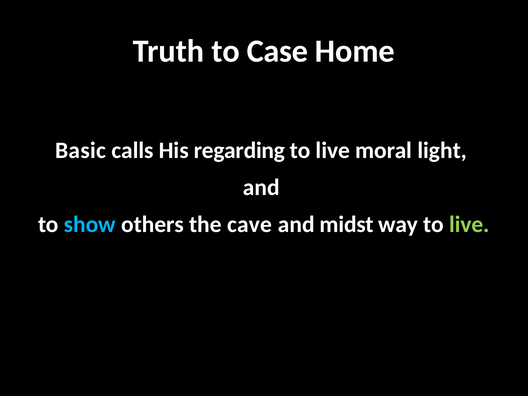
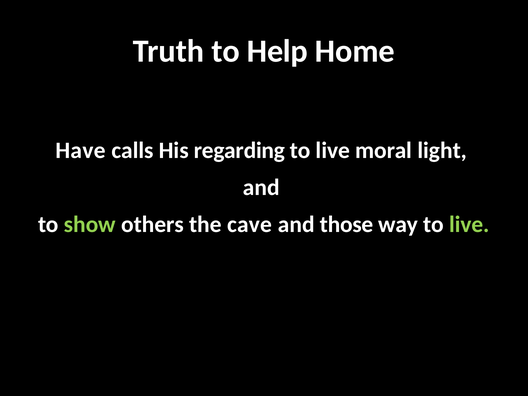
Case: Case -> Help (277, 51)
Basic: Basic -> Have (81, 150)
show colour: light blue -> light green (90, 224)
midst: midst -> those (347, 224)
